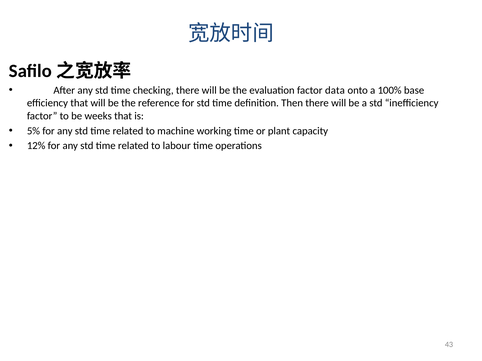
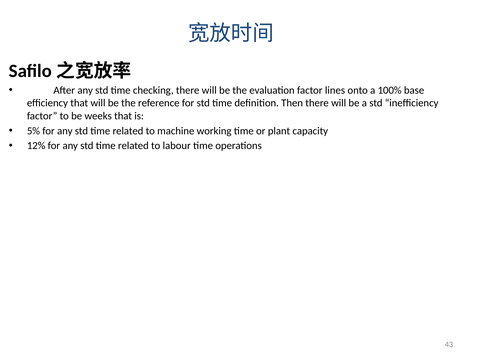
data: data -> lines (335, 90)
